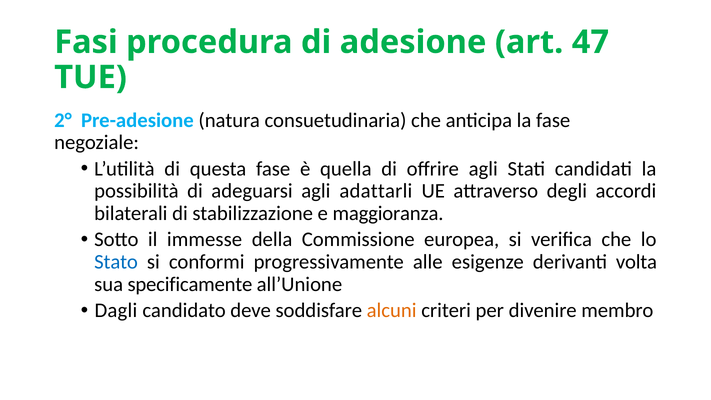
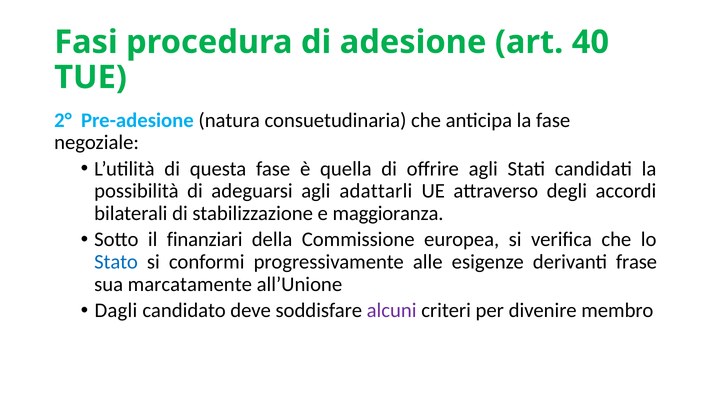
47: 47 -> 40 (590, 42)
immesse: immesse -> finanziari (205, 240)
volta: volta -> frase (636, 262)
specificamente: specificamente -> marcatamente (190, 284)
alcuni colour: orange -> purple (392, 310)
